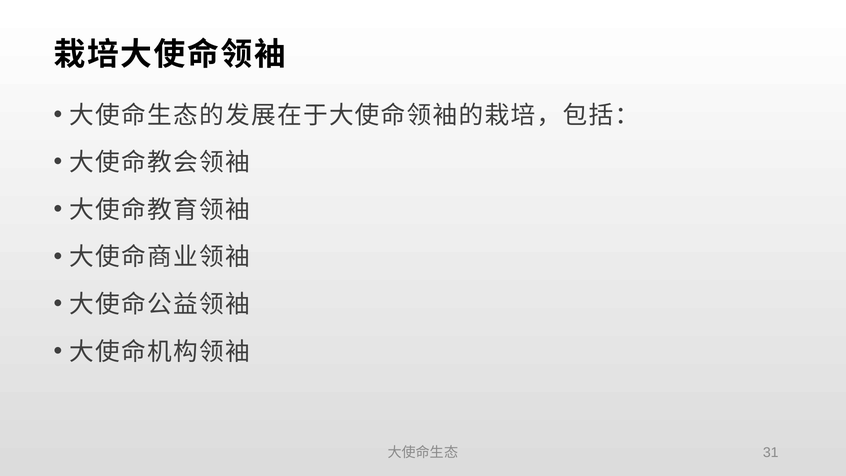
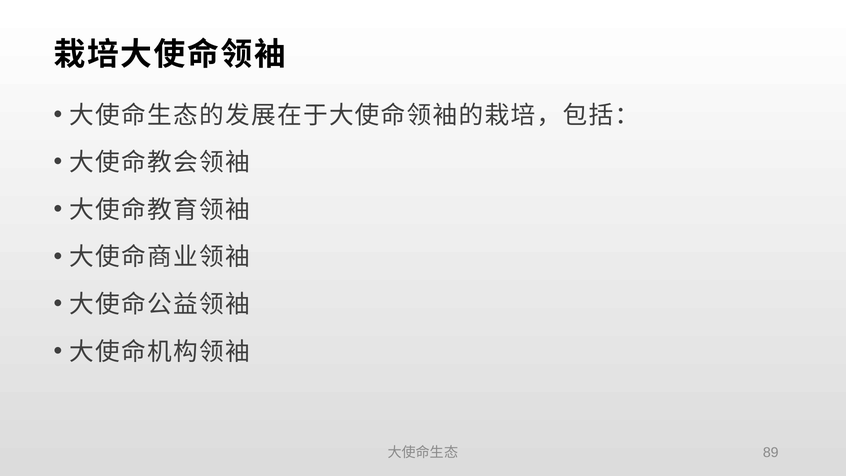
31: 31 -> 89 (771, 453)
